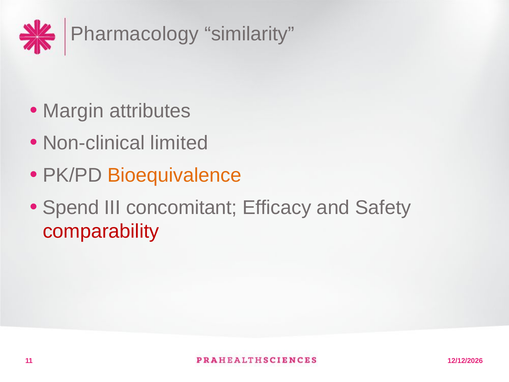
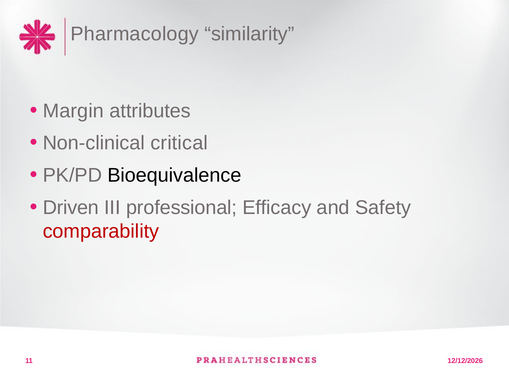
limited: limited -> critical (179, 143)
Bioequivalence colour: orange -> black (174, 175)
Spend: Spend -> Driven (71, 208)
concomitant: concomitant -> professional (182, 208)
